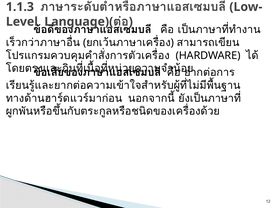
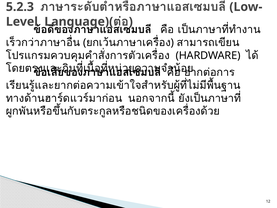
1.1.3: 1.1.3 -> 5.2.3 (20, 7)
